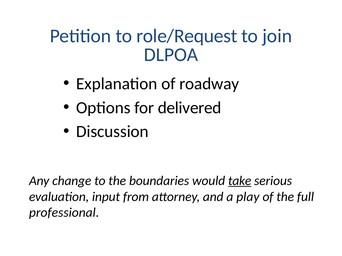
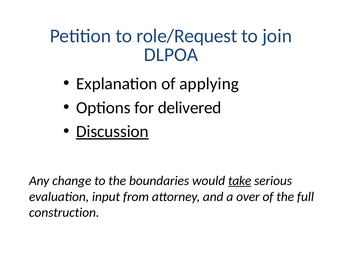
roadway: roadway -> applying (209, 84)
Discussion underline: none -> present (112, 132)
play: play -> over (248, 197)
professional: professional -> construction (64, 213)
